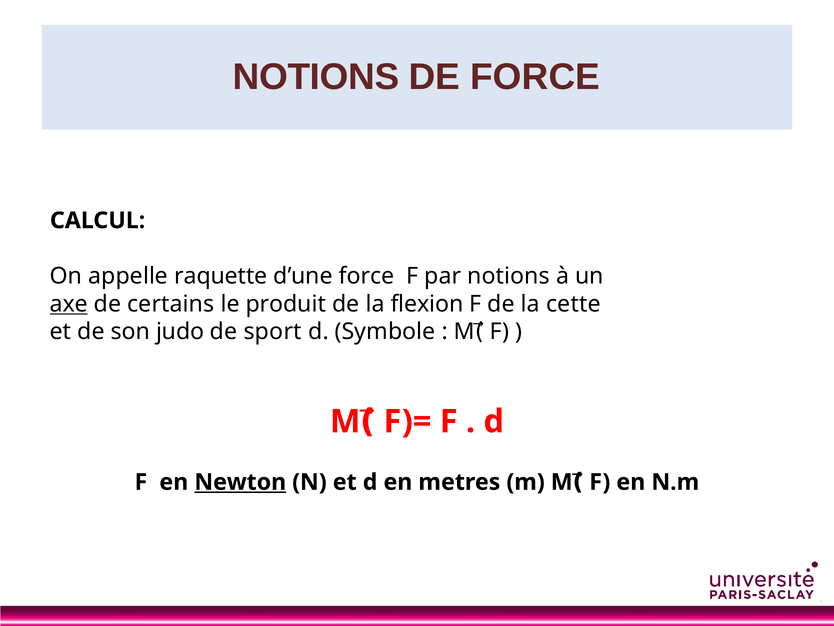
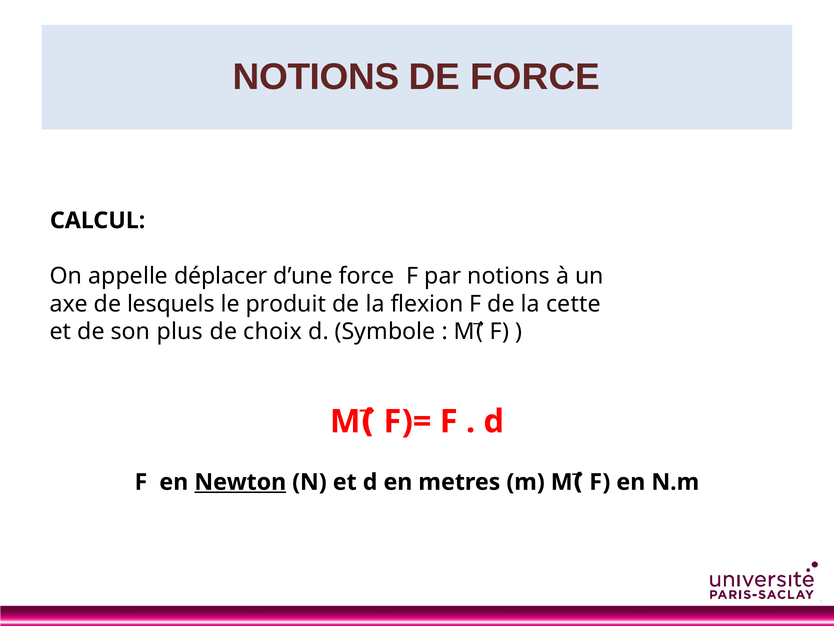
raquette: raquette -> déplacer (221, 276)
axe underline: present -> none (69, 304)
certains: certains -> lesquels (171, 304)
judo: judo -> plus (180, 332)
sport: sport -> choix (273, 332)
